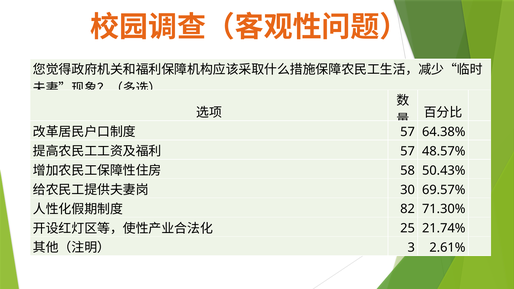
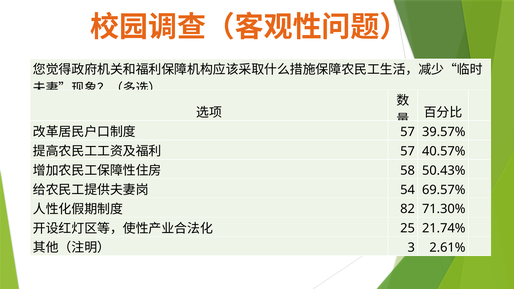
64.38%: 64.38% -> 39.57% (444, 132)
48.57%: 48.57% -> 40.57% (444, 151)
30: 30 -> 54 (408, 190)
